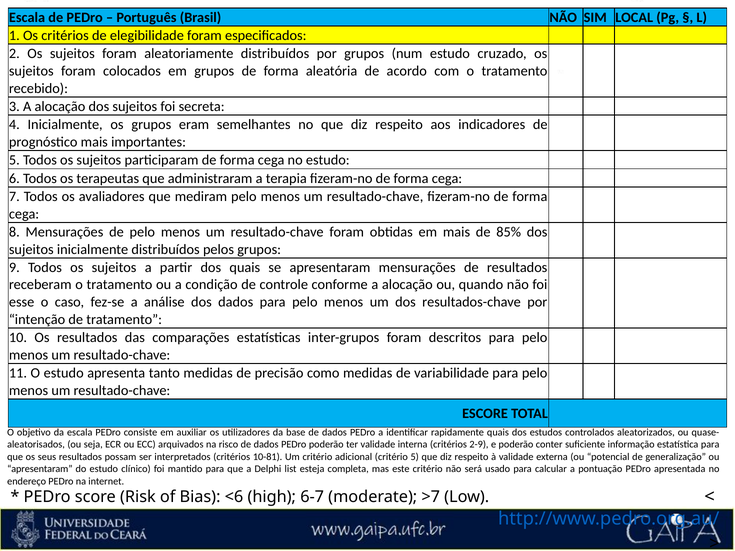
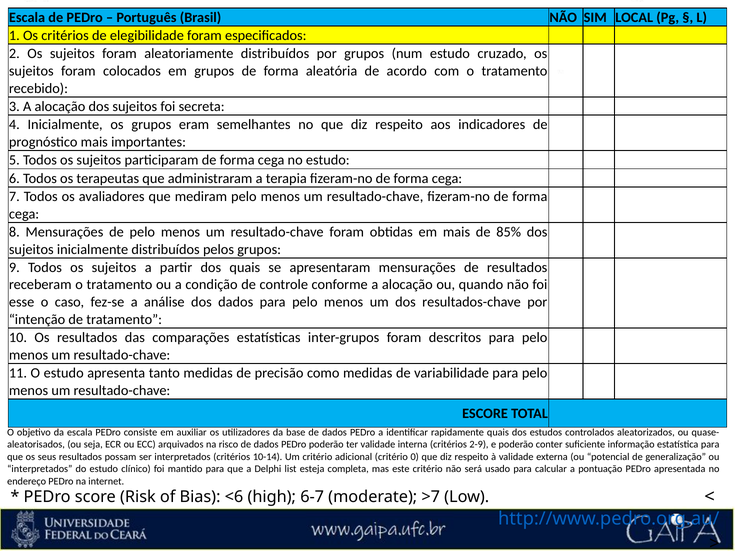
10-81: 10-81 -> 10-14 (268, 457)
critério 5: 5 -> 0 (415, 457)
apresentaram: apresentaram -> interpretados (40, 469)
